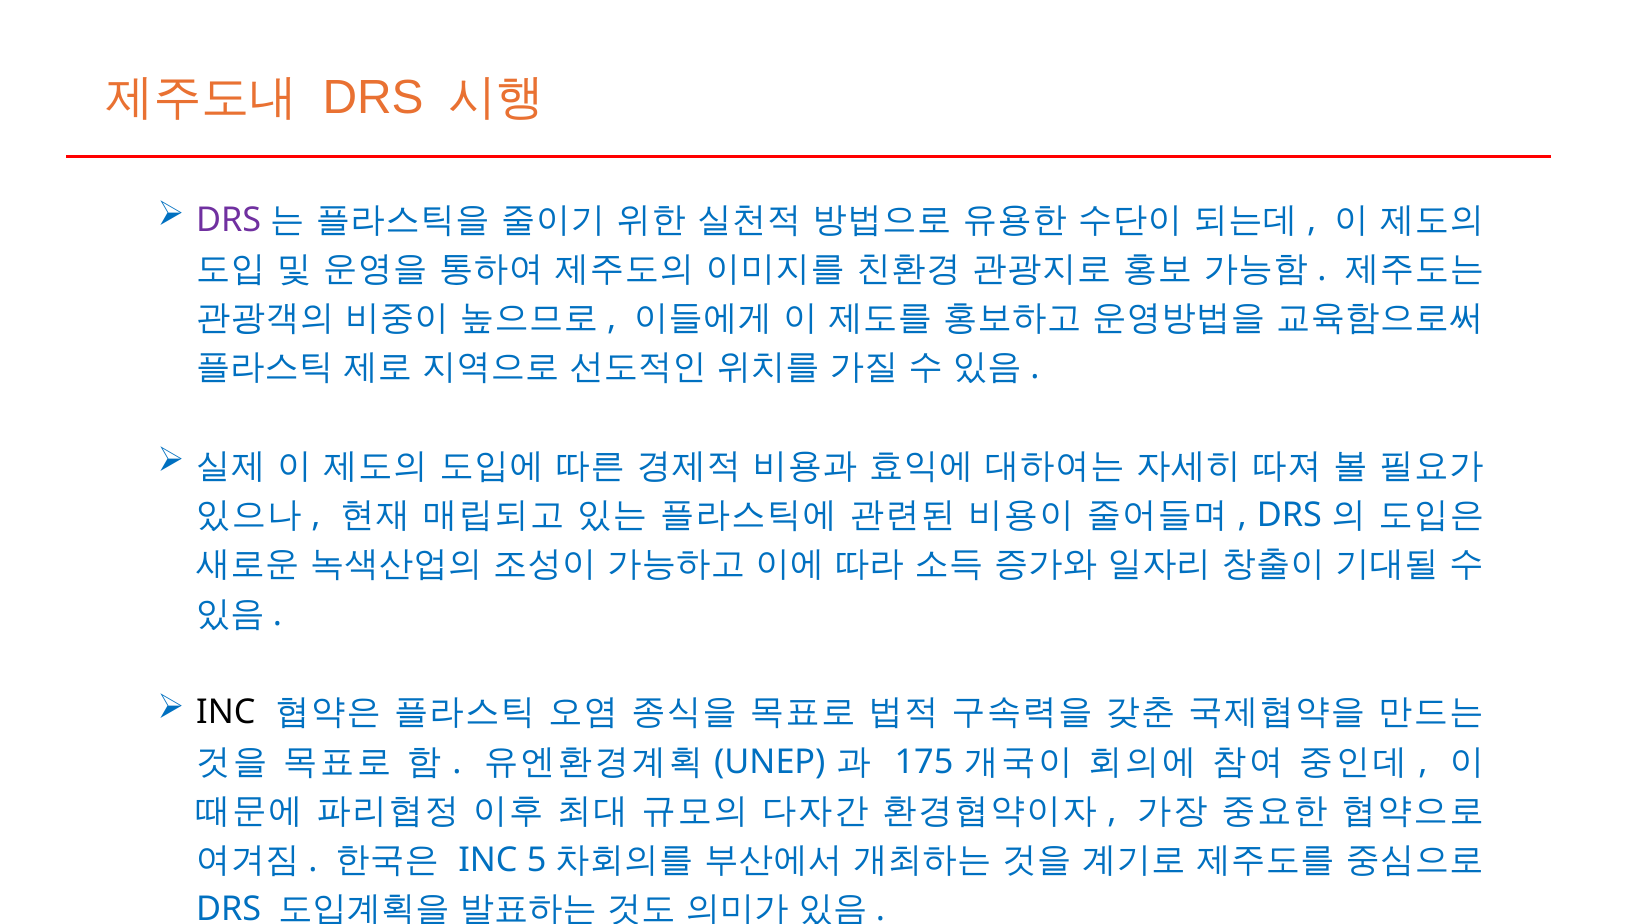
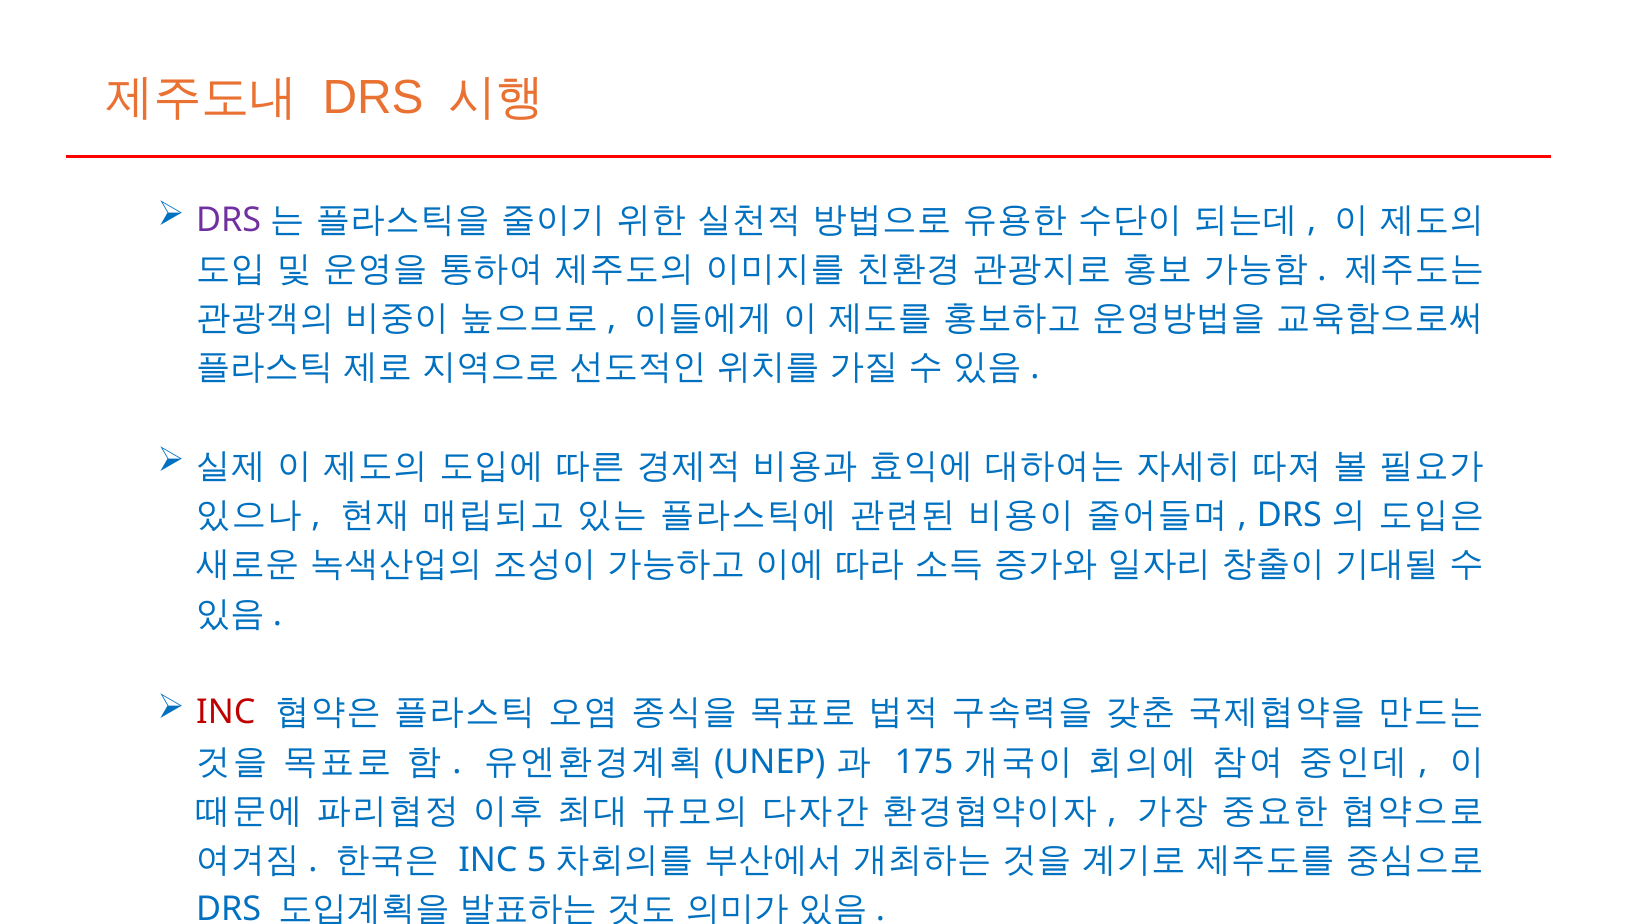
INC colour: black -> red (226, 712)
